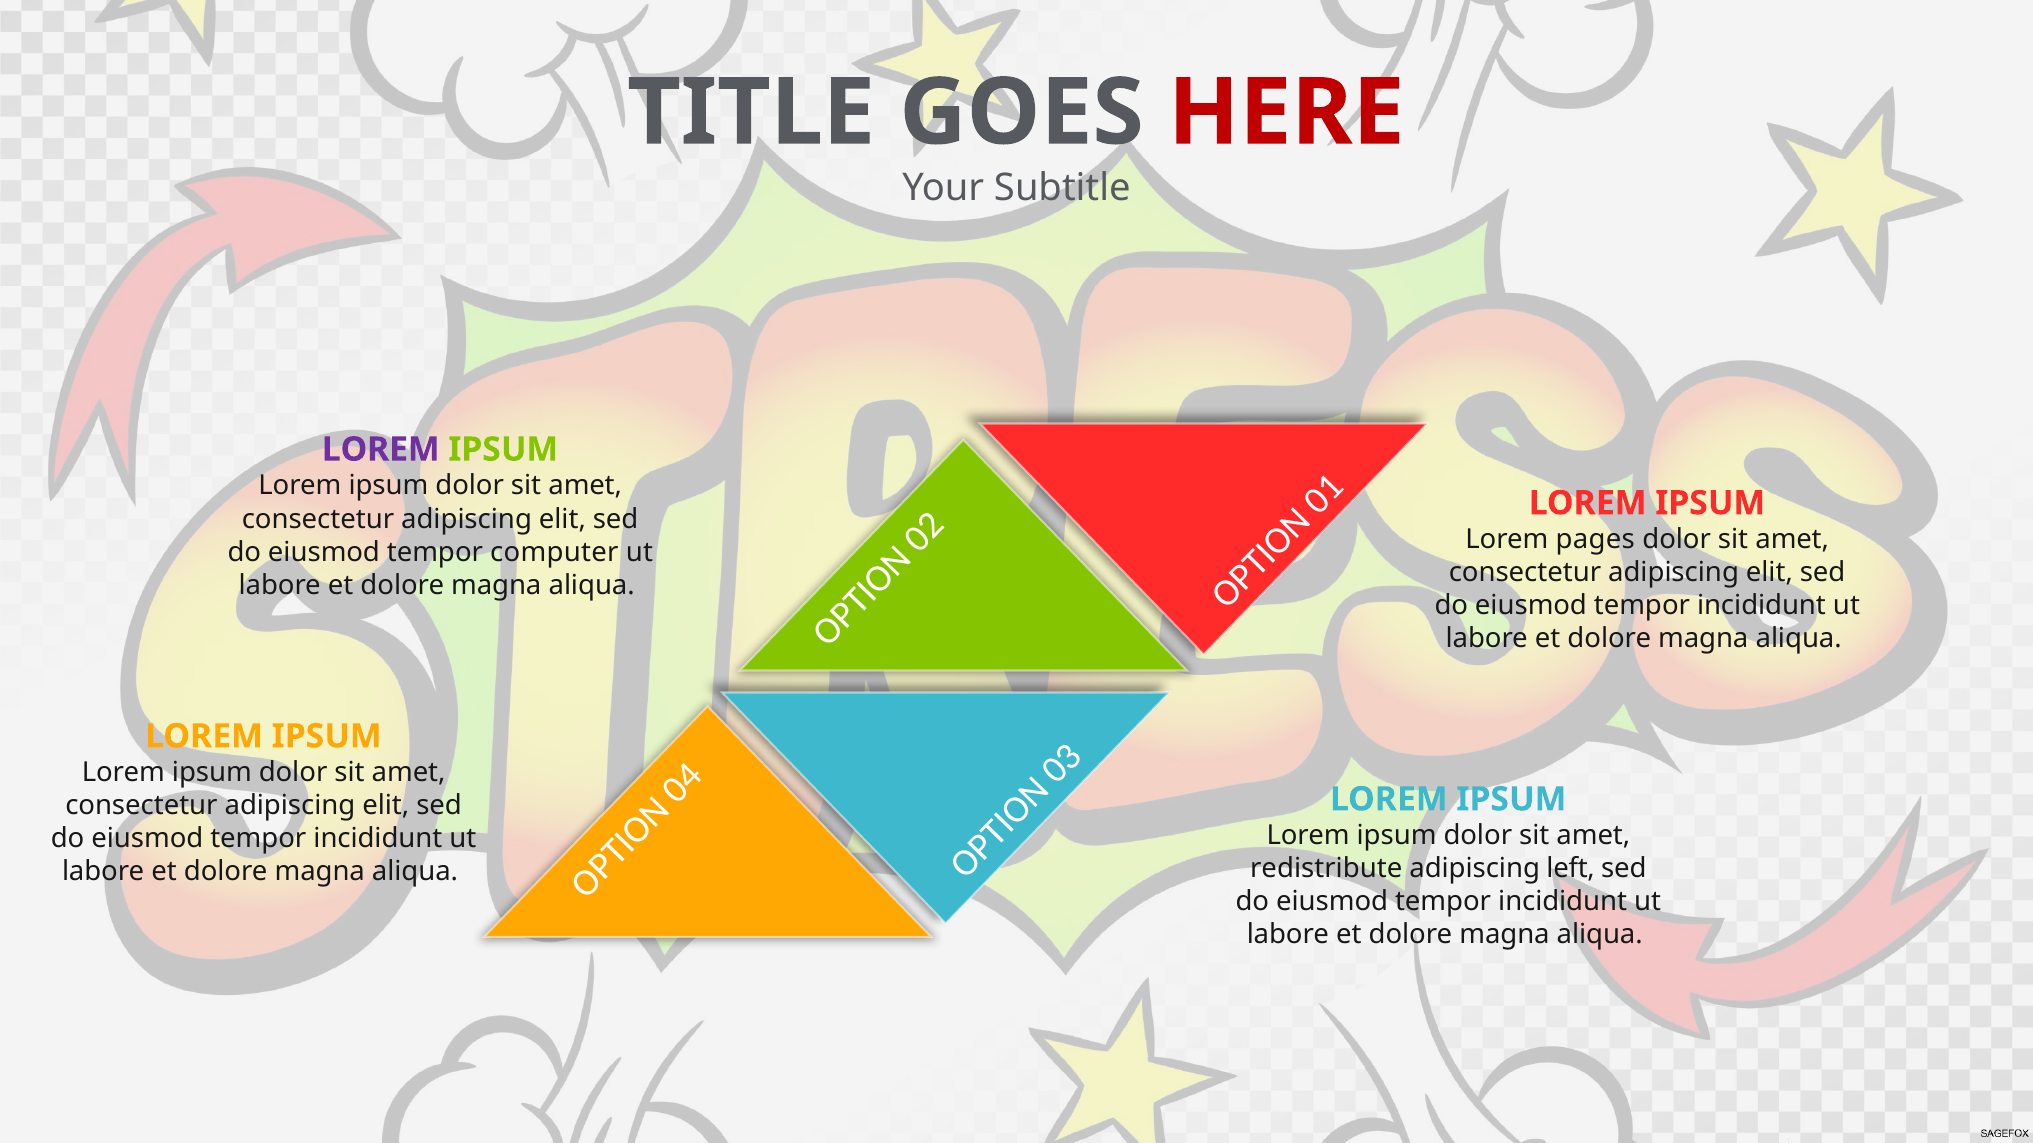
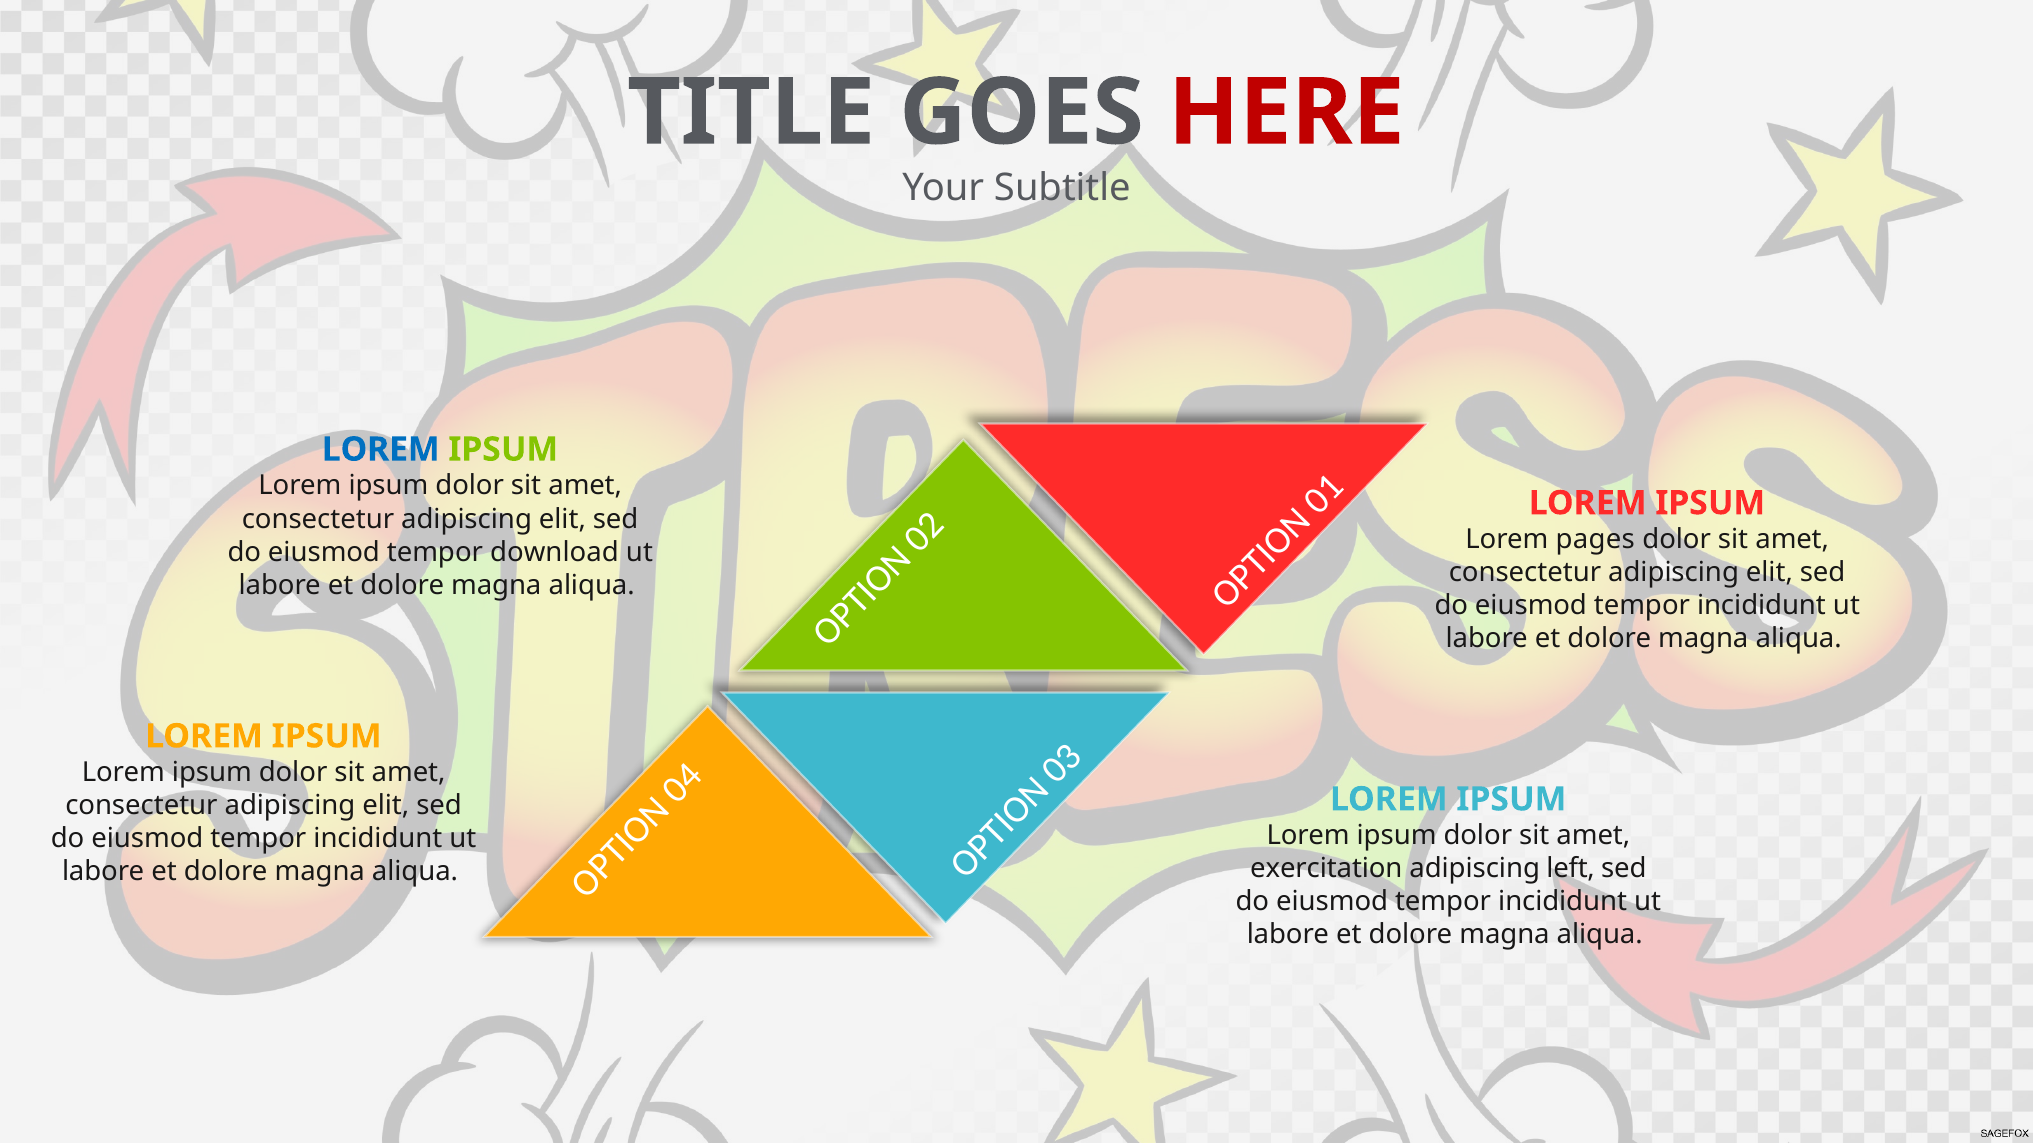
LOREM colour: purple -> blue (381, 450)
computer: computer -> download (554, 552)
redistribute: redistribute -> exercitation (1326, 869)
